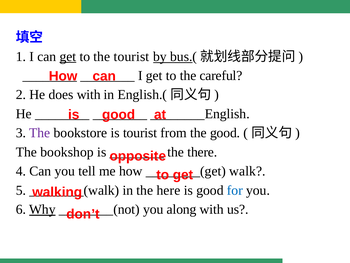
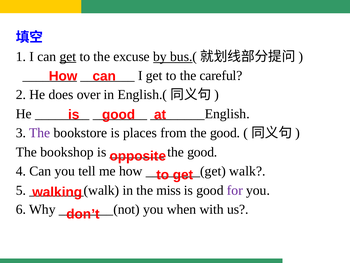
the tourist: tourist -> excuse (132, 56)
does with: with -> over (89, 95)
is tourist: tourist -> places (140, 133)
there: there -> good (202, 152)
here: here -> miss (169, 190)
for colour: blue -> purple (235, 190)
Why underline: present -> none (42, 209)
along: along -> when (182, 209)
